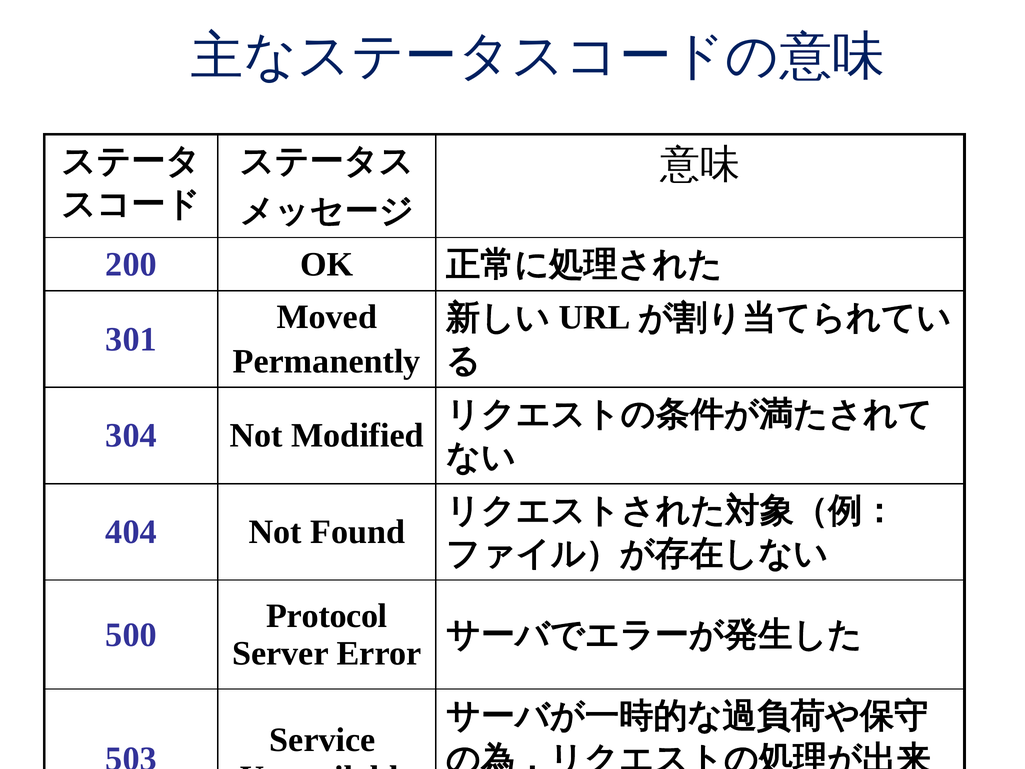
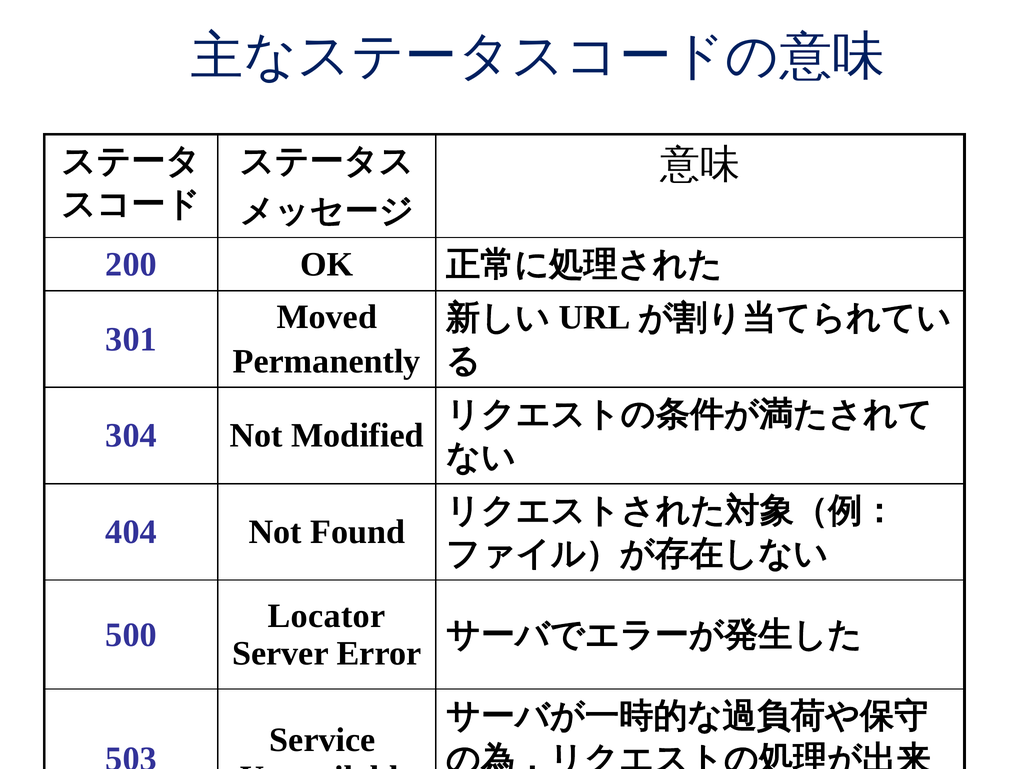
Protocol: Protocol -> Locator (327, 616)
